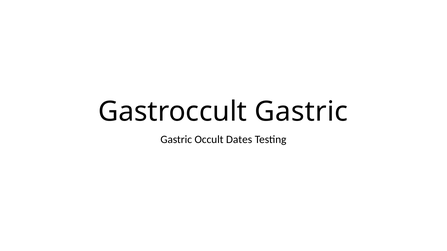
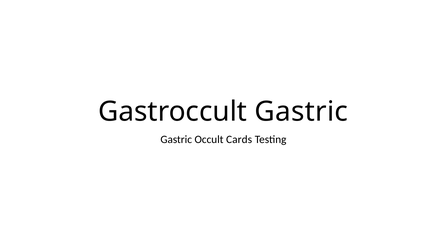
Dates: Dates -> Cards (239, 140)
